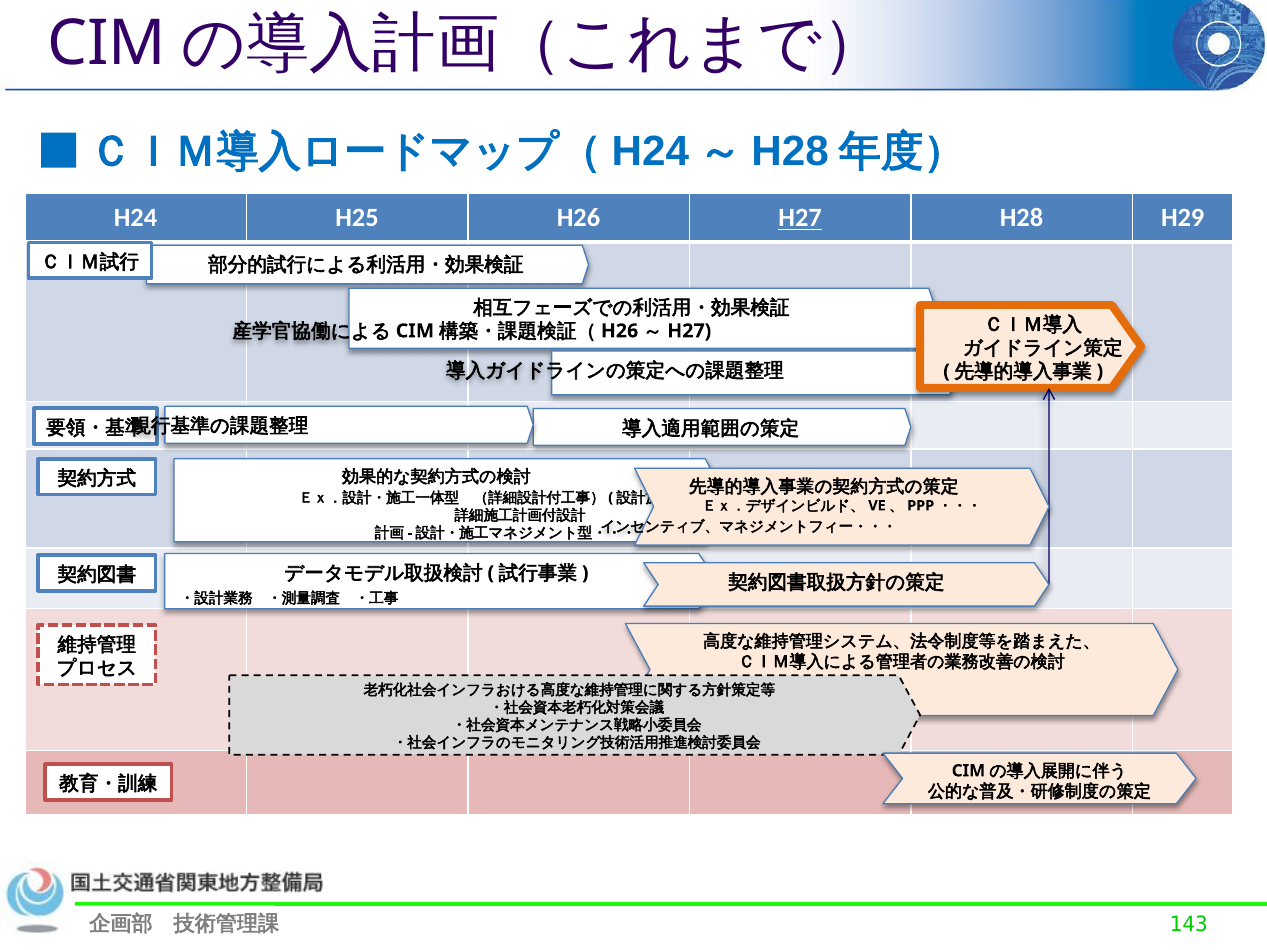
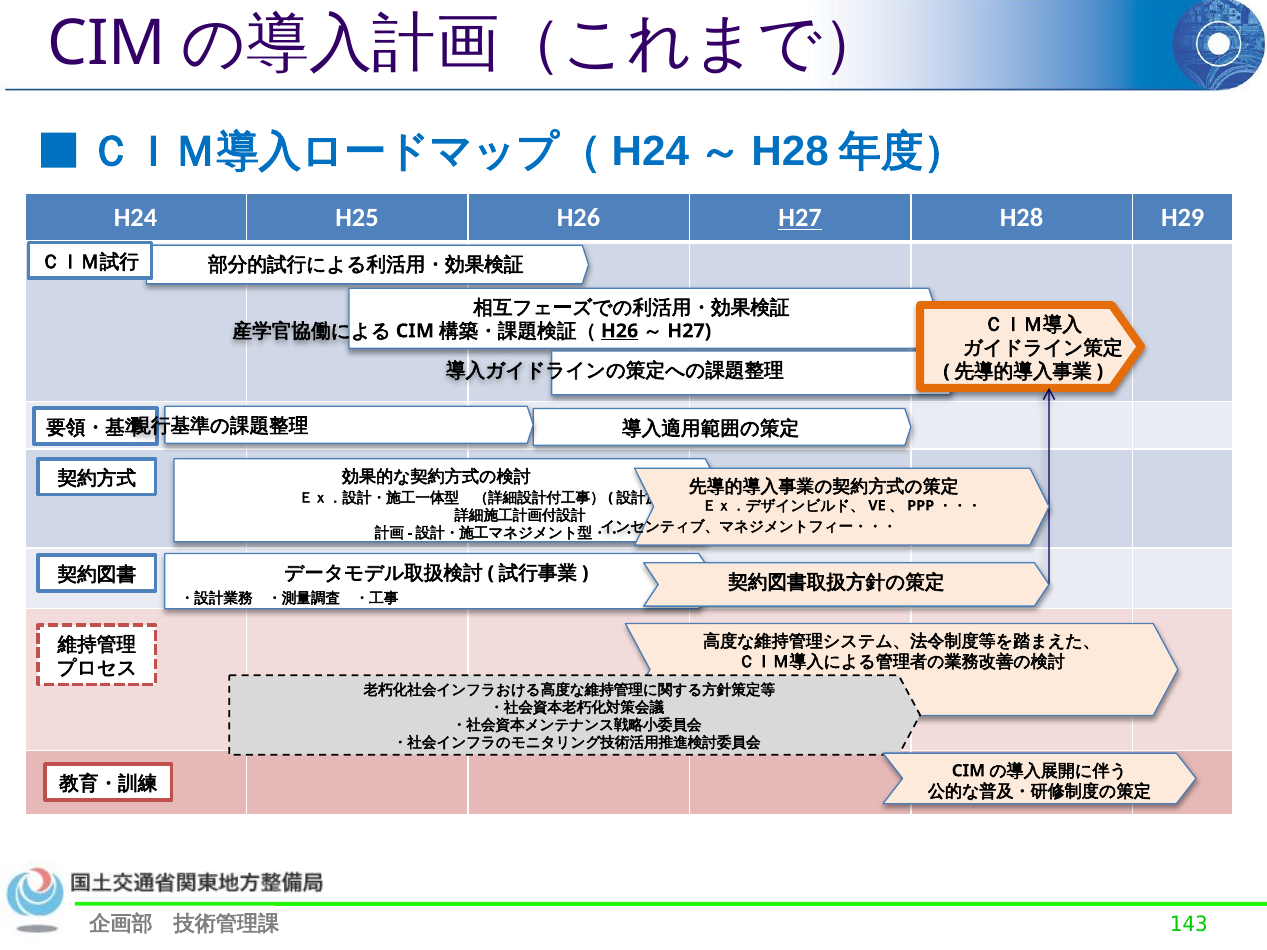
H26 underline: none -> present (620, 331)
